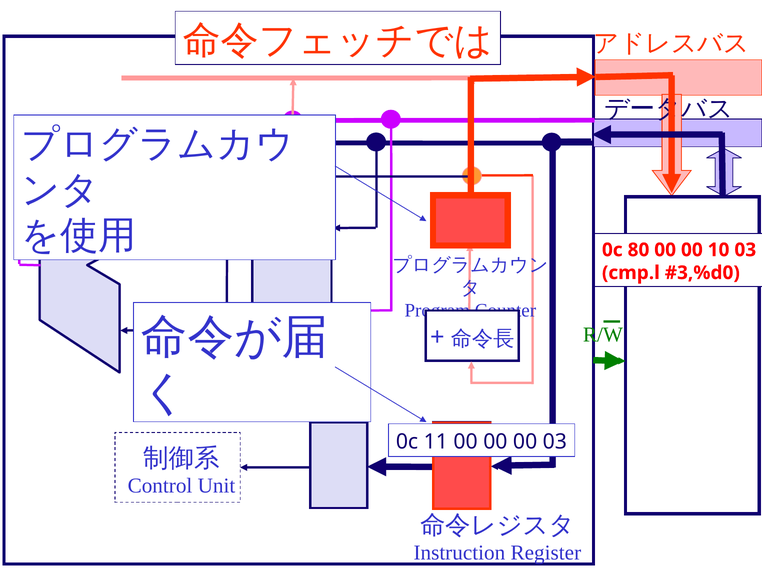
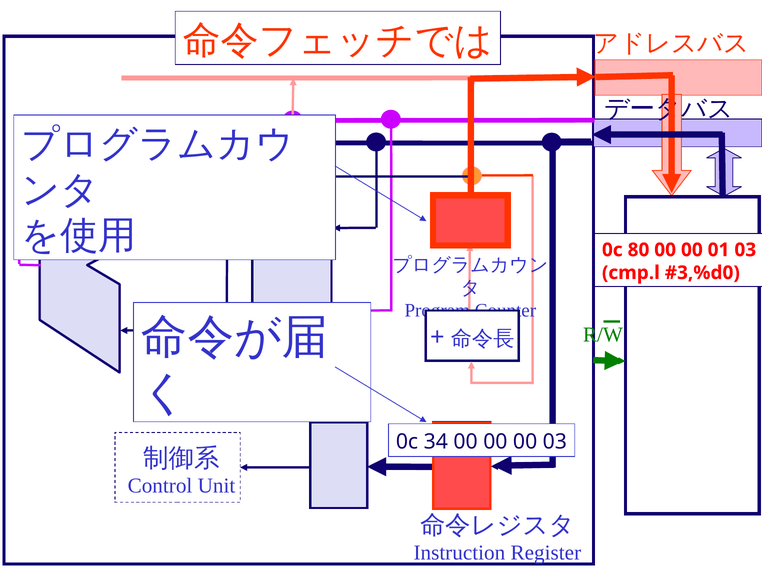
10: 10 -> 01 (719, 250)
11: 11 -> 34 (436, 441)
